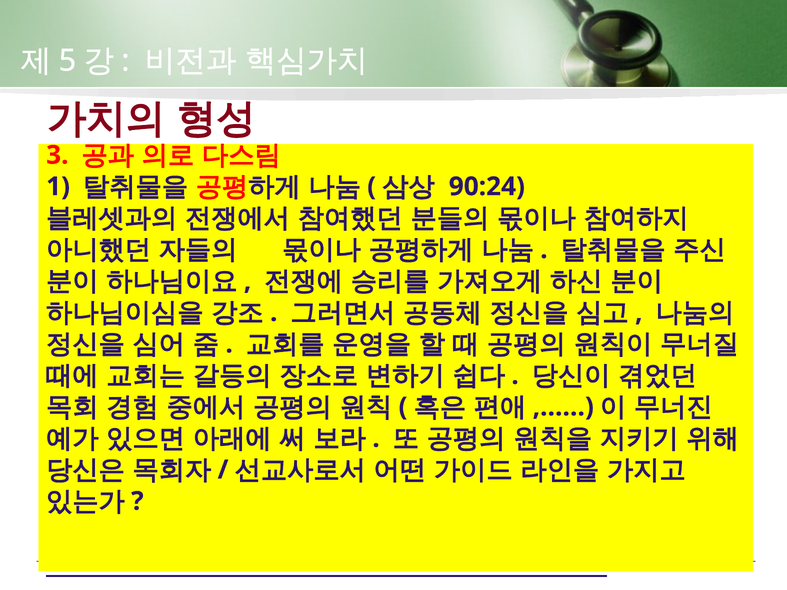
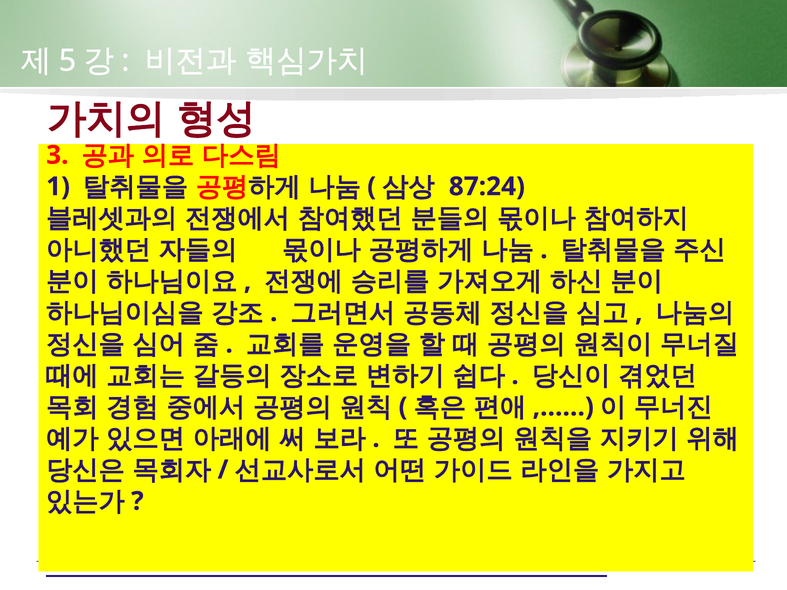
90:24: 90:24 -> 87:24 (487, 187)
